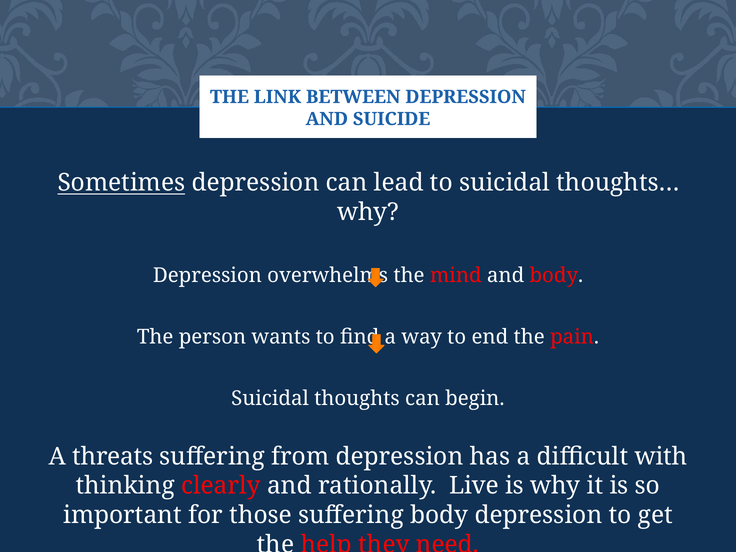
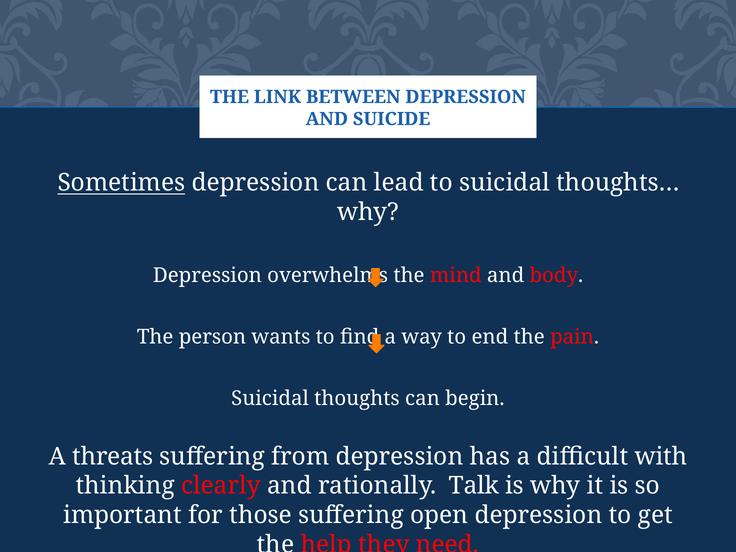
Live: Live -> Talk (474, 486)
suffering body: body -> open (439, 515)
